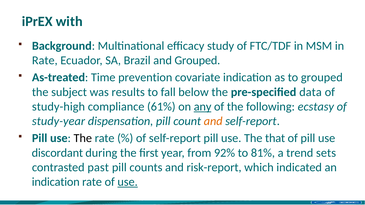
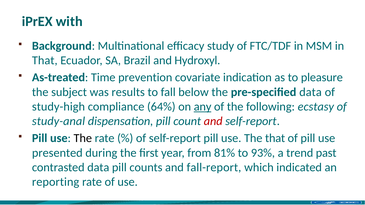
Rate: Rate -> That (45, 61)
and Grouped: Grouped -> Hydroxyl (197, 61)
to grouped: grouped -> pleasure (322, 78)
61%: 61% -> 64% (161, 107)
study-year: study-year -> study-anal (59, 121)
and colour: orange -> red (213, 121)
discordant: discordant -> presented (57, 153)
92%: 92% -> 81% (225, 153)
81%: 81% -> 93% (263, 153)
sets: sets -> past (326, 153)
contrasted past: past -> data (98, 168)
risk-report: risk-report -> fall-report (214, 168)
indication: indication -> reporting (56, 182)
use underline: present -> none (128, 182)
